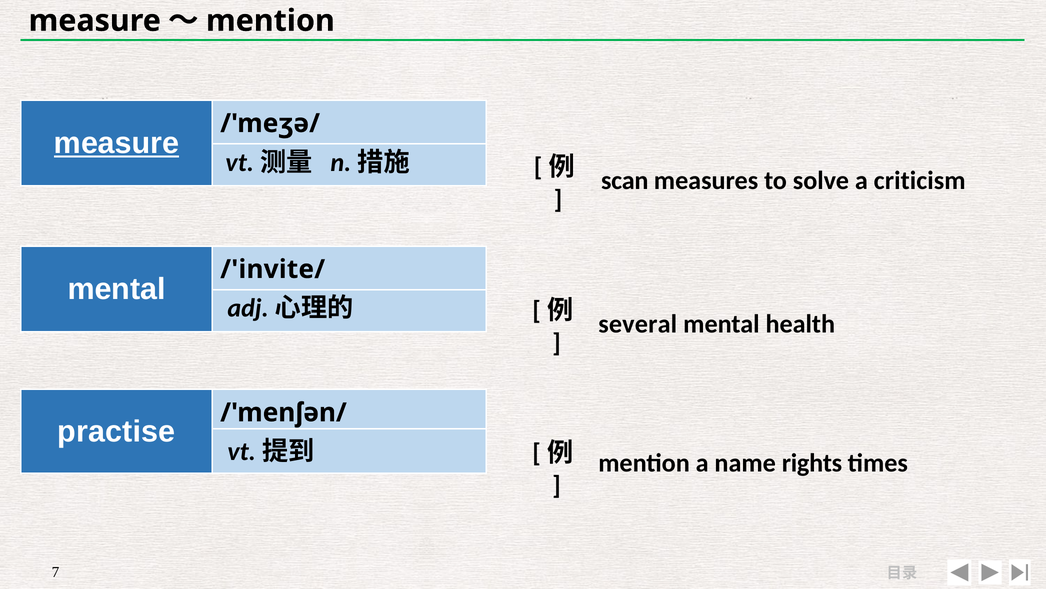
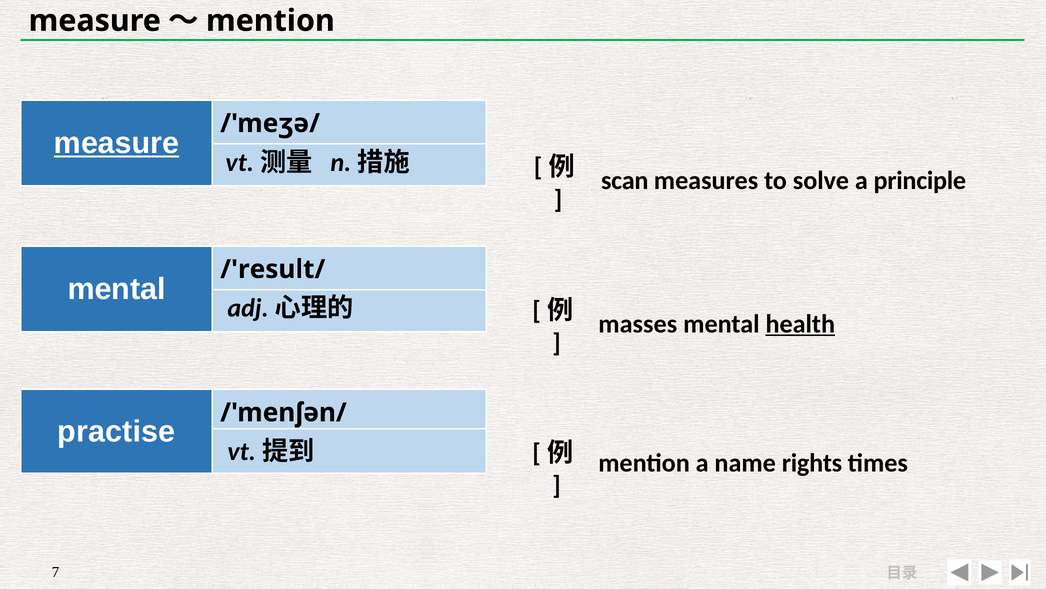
criticism: criticism -> principle (920, 181)
/'invite/: /'invite/ -> /'result/ (273, 269)
several: several -> masses (638, 324)
health underline: none -> present (800, 324)
